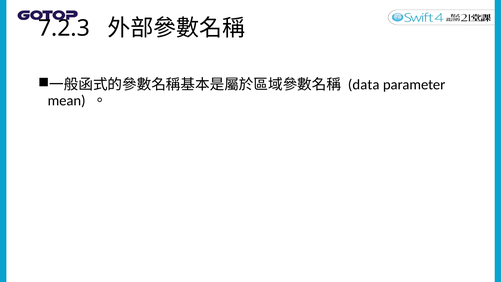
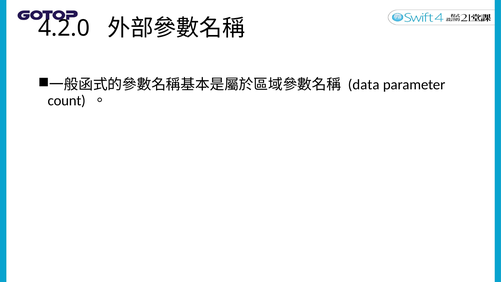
7.2.3: 7.2.3 -> 4.2.0 (64, 28)
mean: mean -> count (67, 100)
